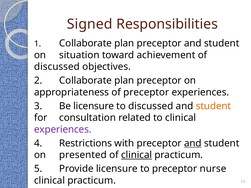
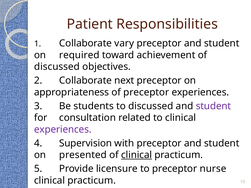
Signed: Signed -> Patient (90, 24)
1 Collaborate plan: plan -> vary (124, 43)
situation: situation -> required (79, 55)
2 Collaborate plan: plan -> next (124, 81)
Be licensure: licensure -> students (94, 106)
student colour: orange -> purple (213, 106)
Restrictions: Restrictions -> Supervision (86, 143)
and underline: present -> none (193, 143)
